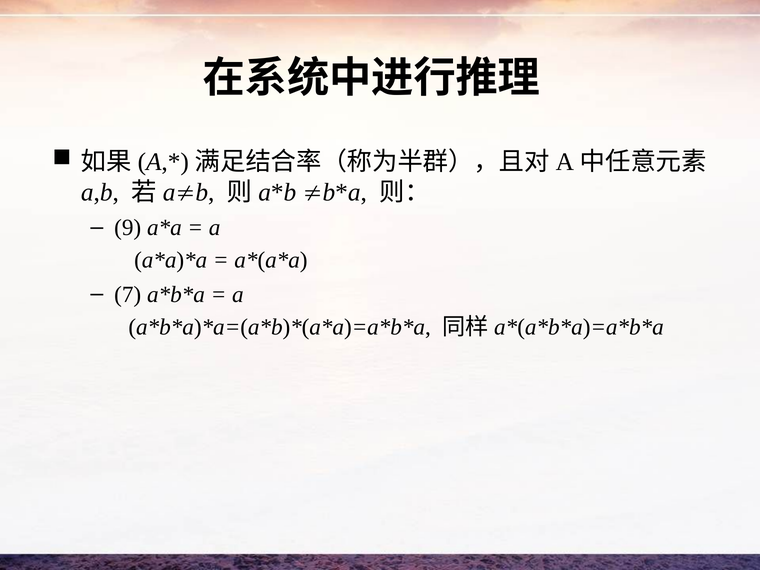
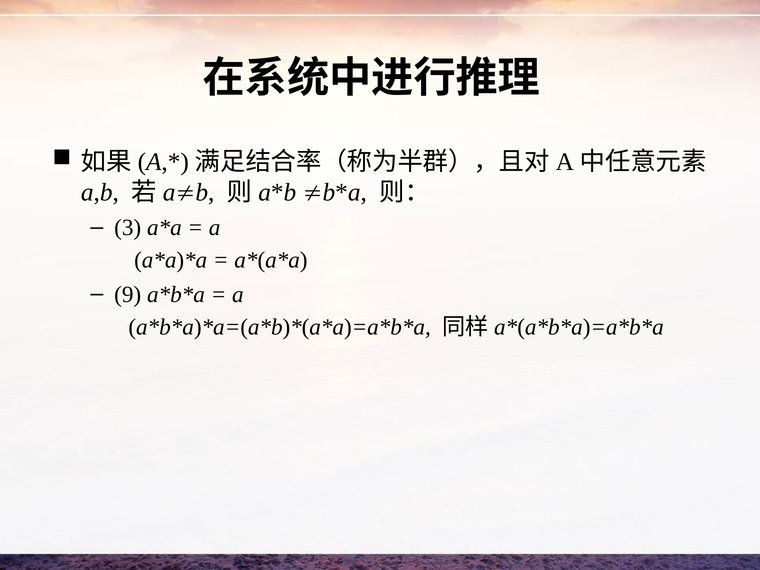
9: 9 -> 3 (128, 228)
7: 7 -> 9 (128, 295)
